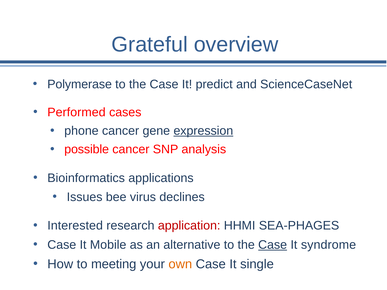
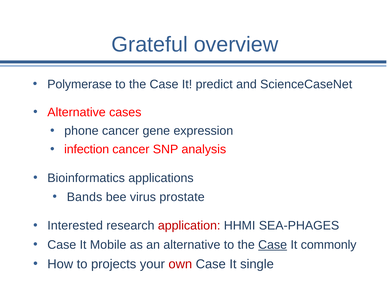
Performed: Performed -> Alternative (77, 112)
expression underline: present -> none (203, 131)
possible: possible -> infection (87, 150)
Issues: Issues -> Bands (85, 197)
declines: declines -> prostate (182, 197)
syndrome: syndrome -> commonly (329, 245)
meeting: meeting -> projects (114, 264)
own colour: orange -> red (180, 264)
